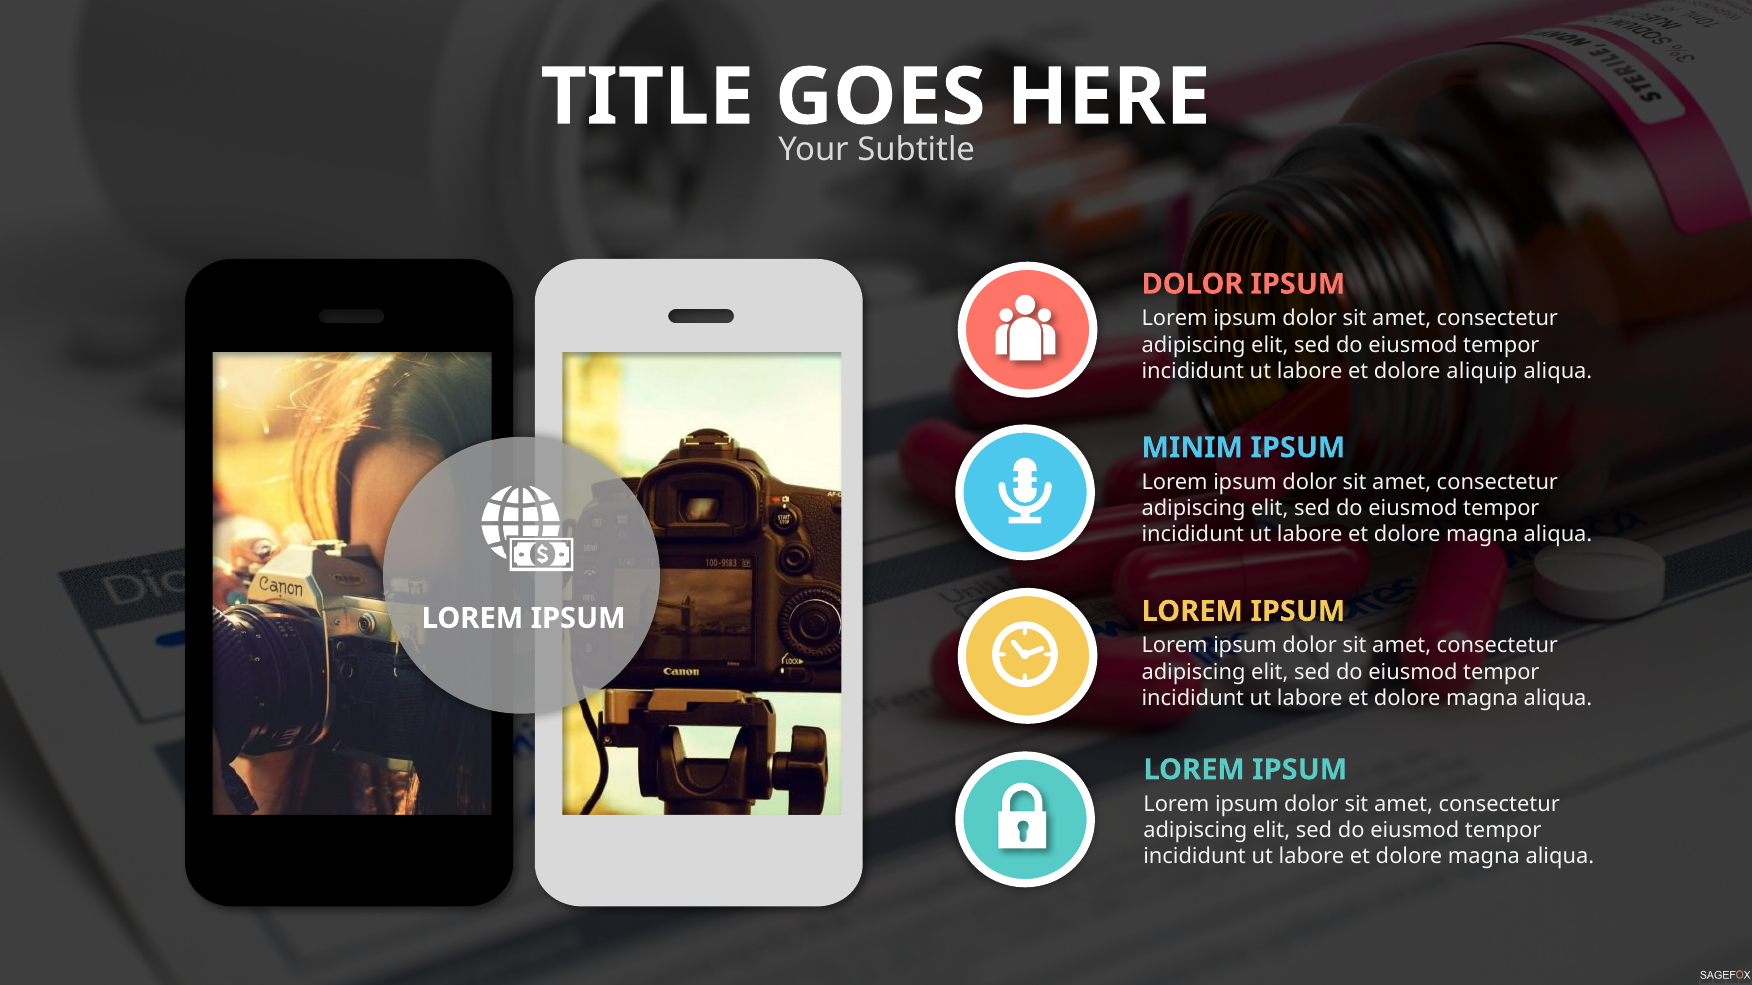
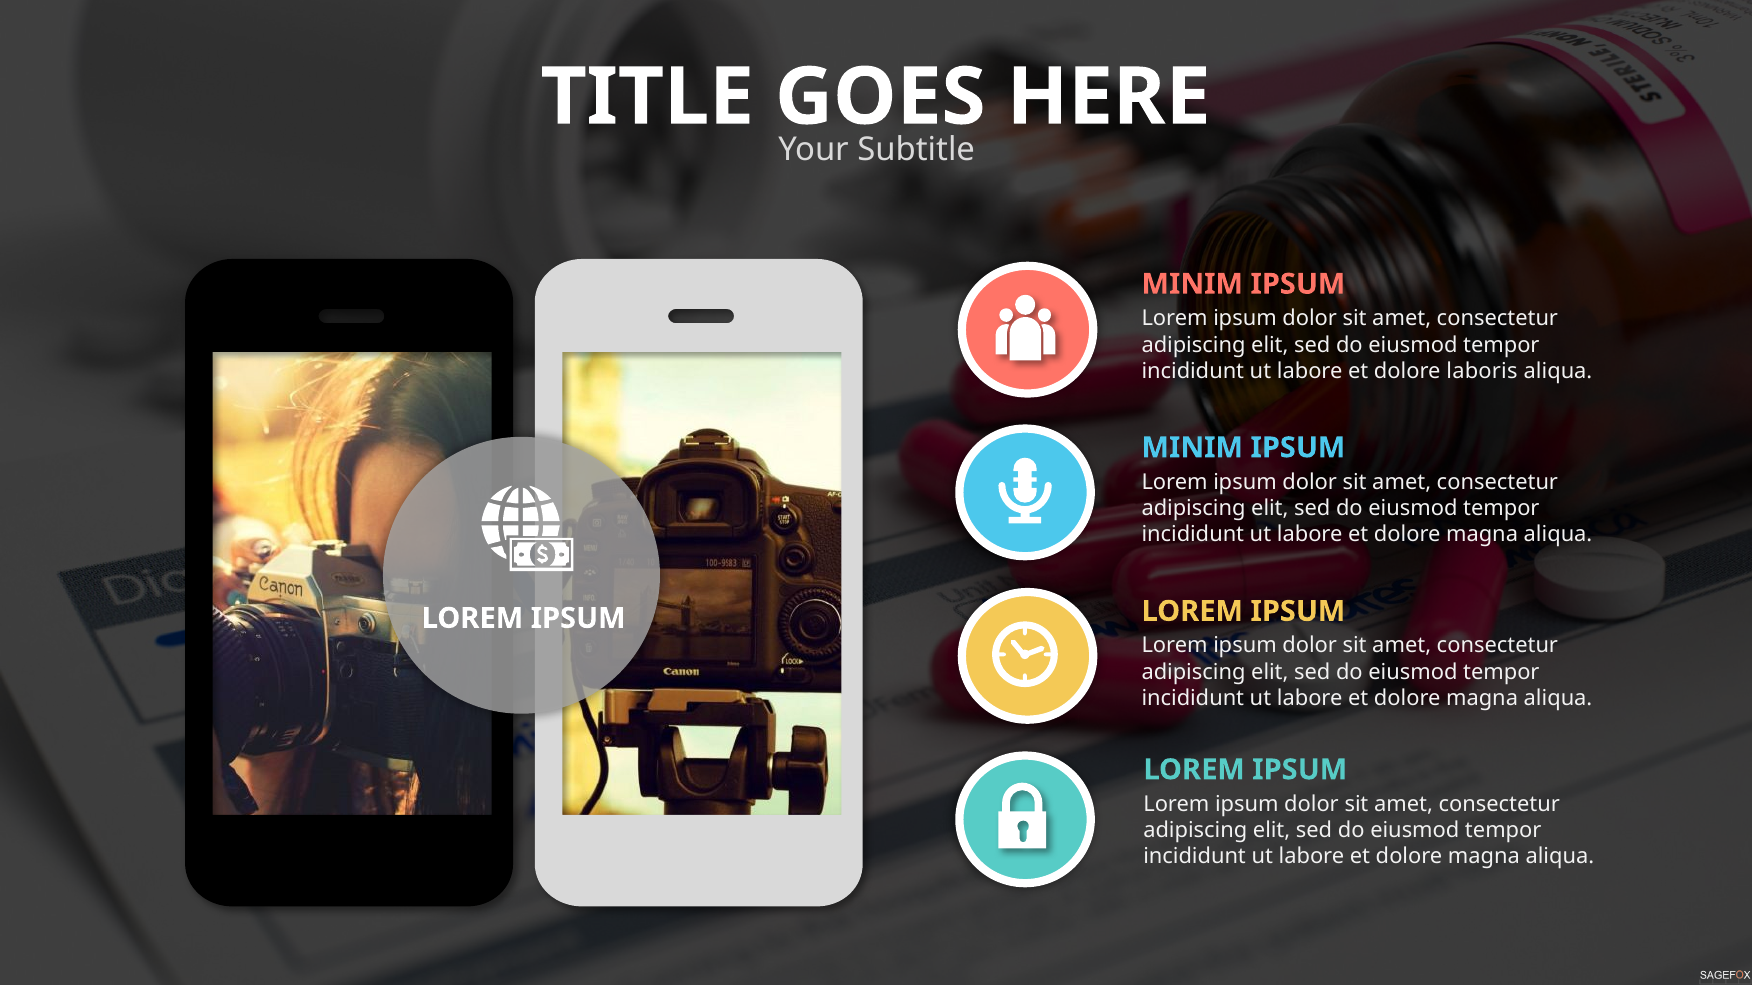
DOLOR: DOLOR -> MINIM (1192, 284)
aliquip: aliquip -> laboris (1482, 371)
